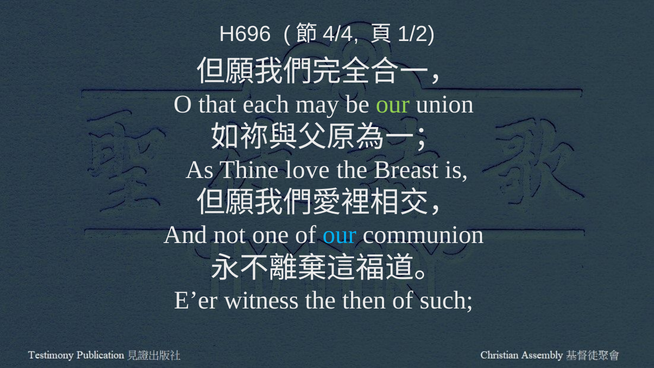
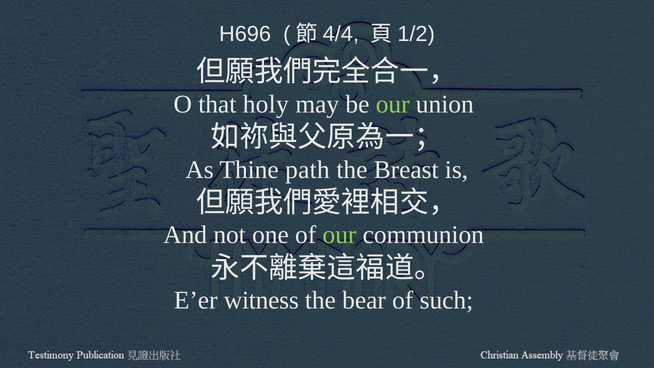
each: each -> holy (266, 104)
love: love -> path (307, 170)
our colour: light blue -> light green (340, 235)
then: then -> bear (364, 300)
